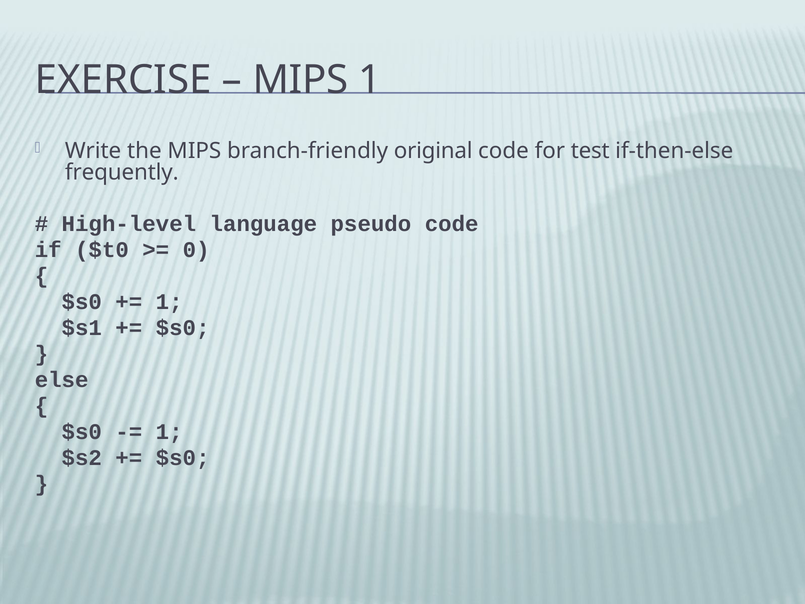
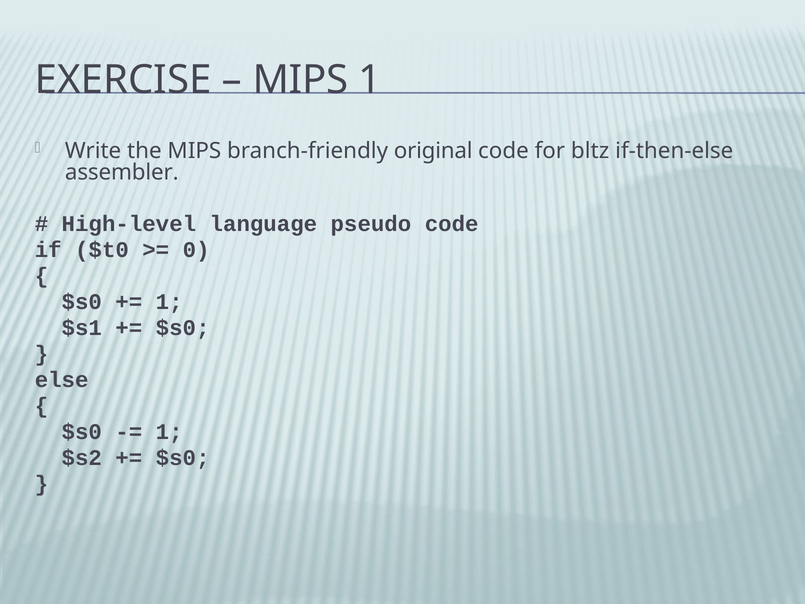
test: test -> bltz (590, 151)
frequently: frequently -> assembler (122, 172)
